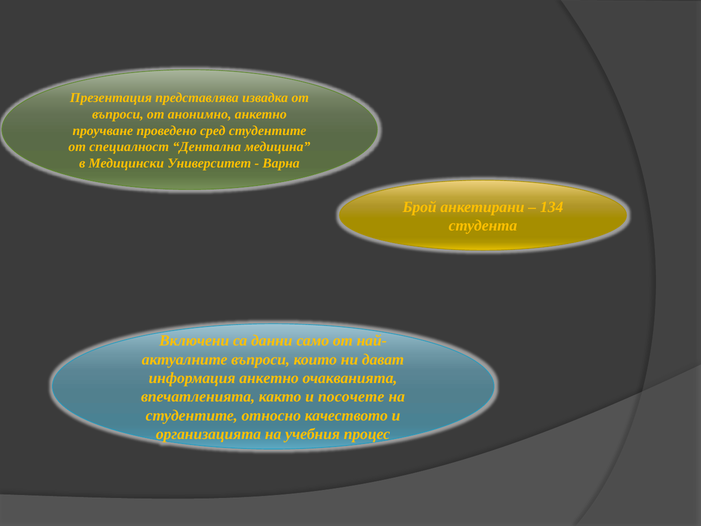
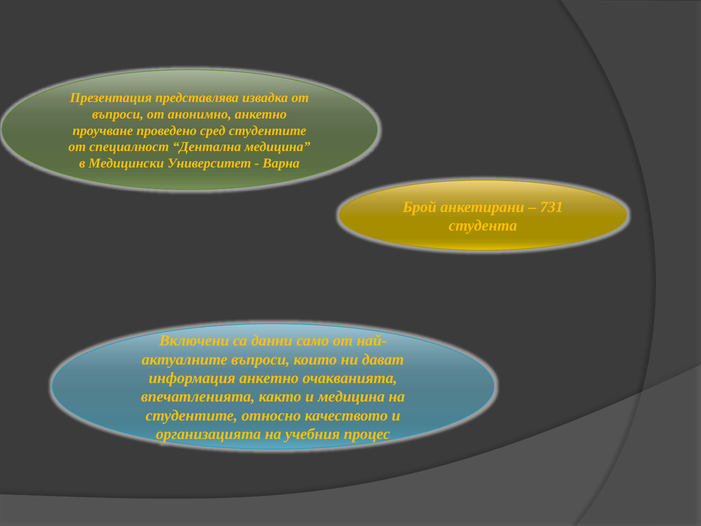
134: 134 -> 731 (552, 207)
и посочете: посочете -> медицина (351, 397)
